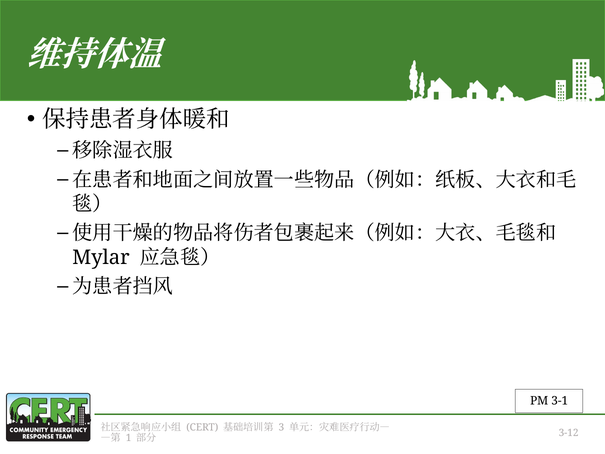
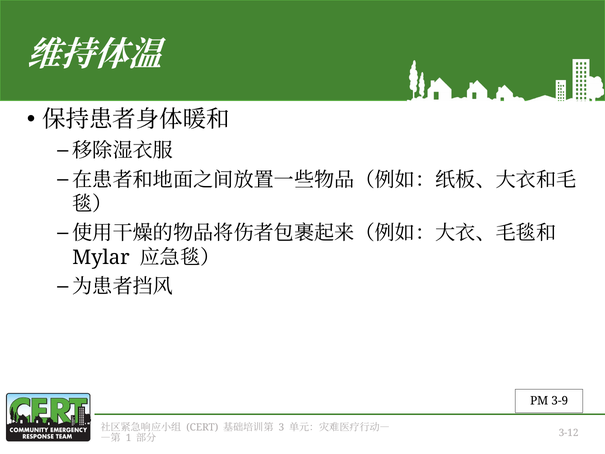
3-1: 3-1 -> 3-9 (560, 401)
